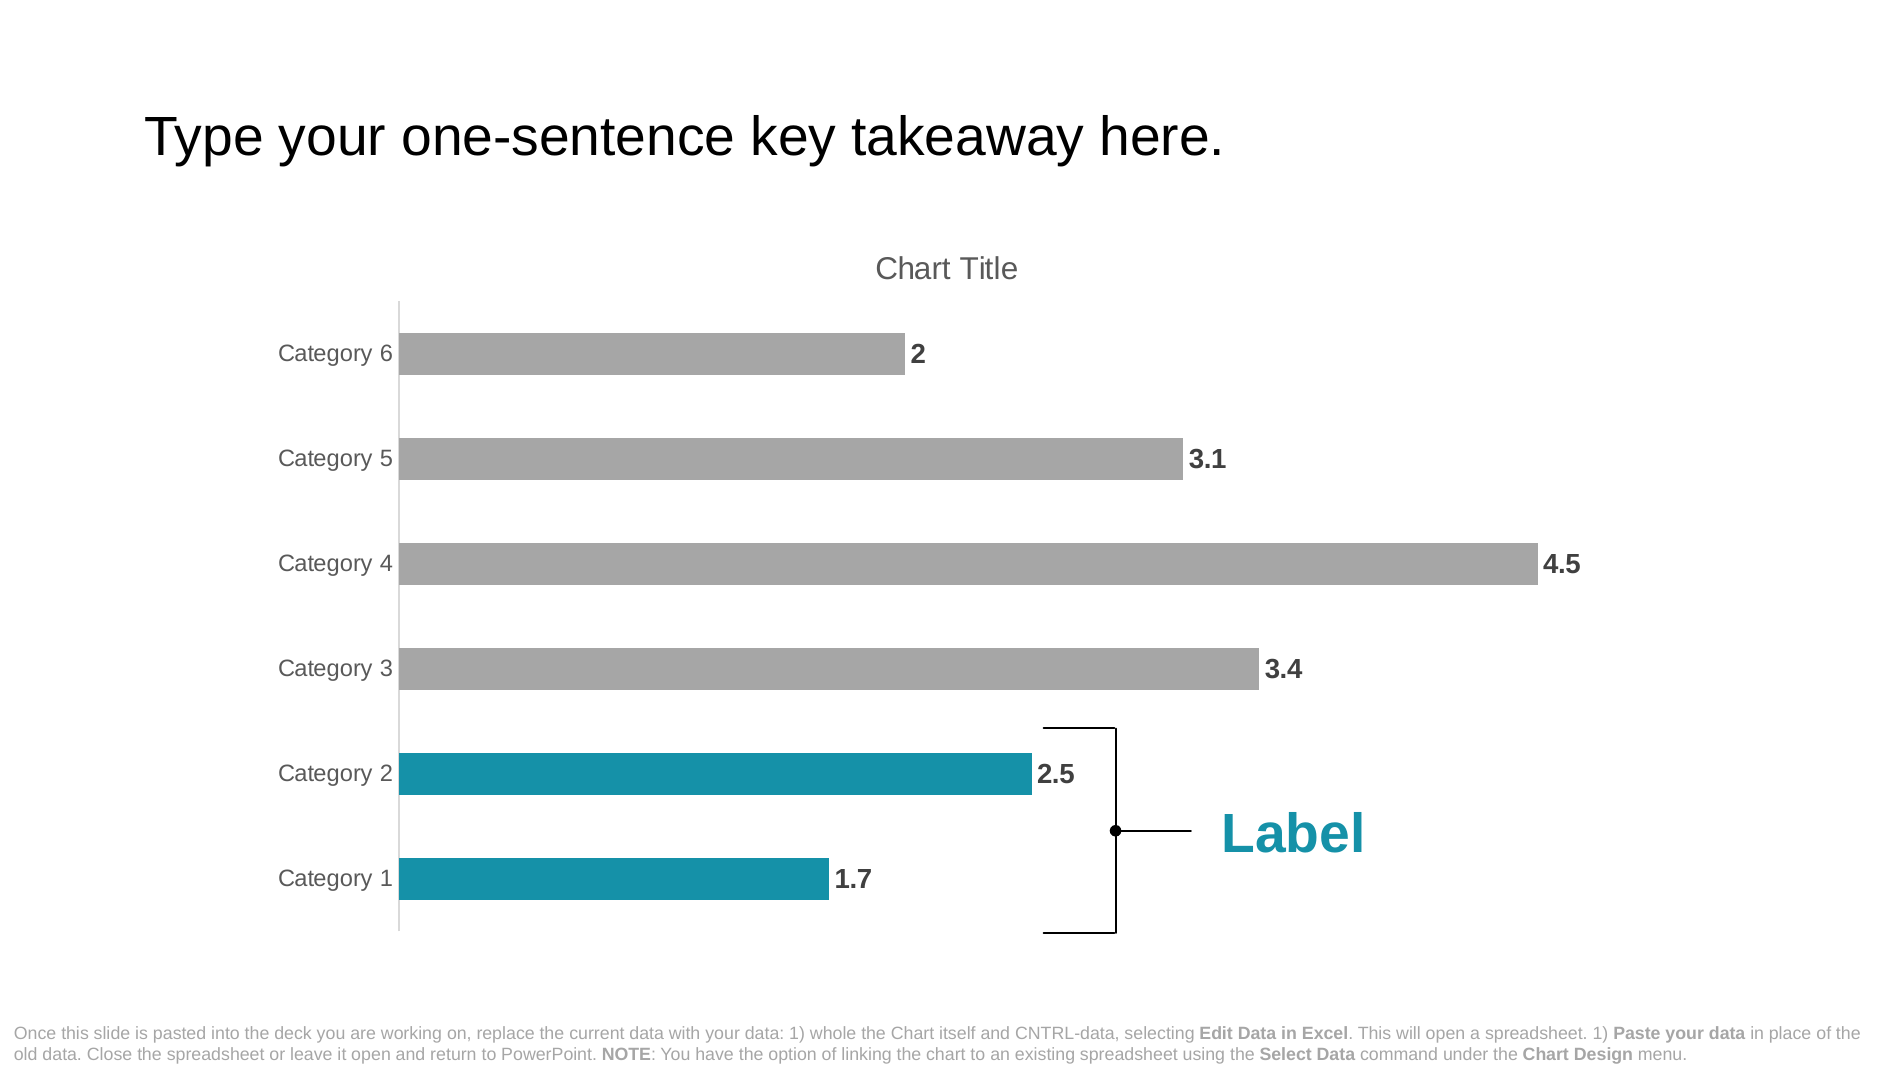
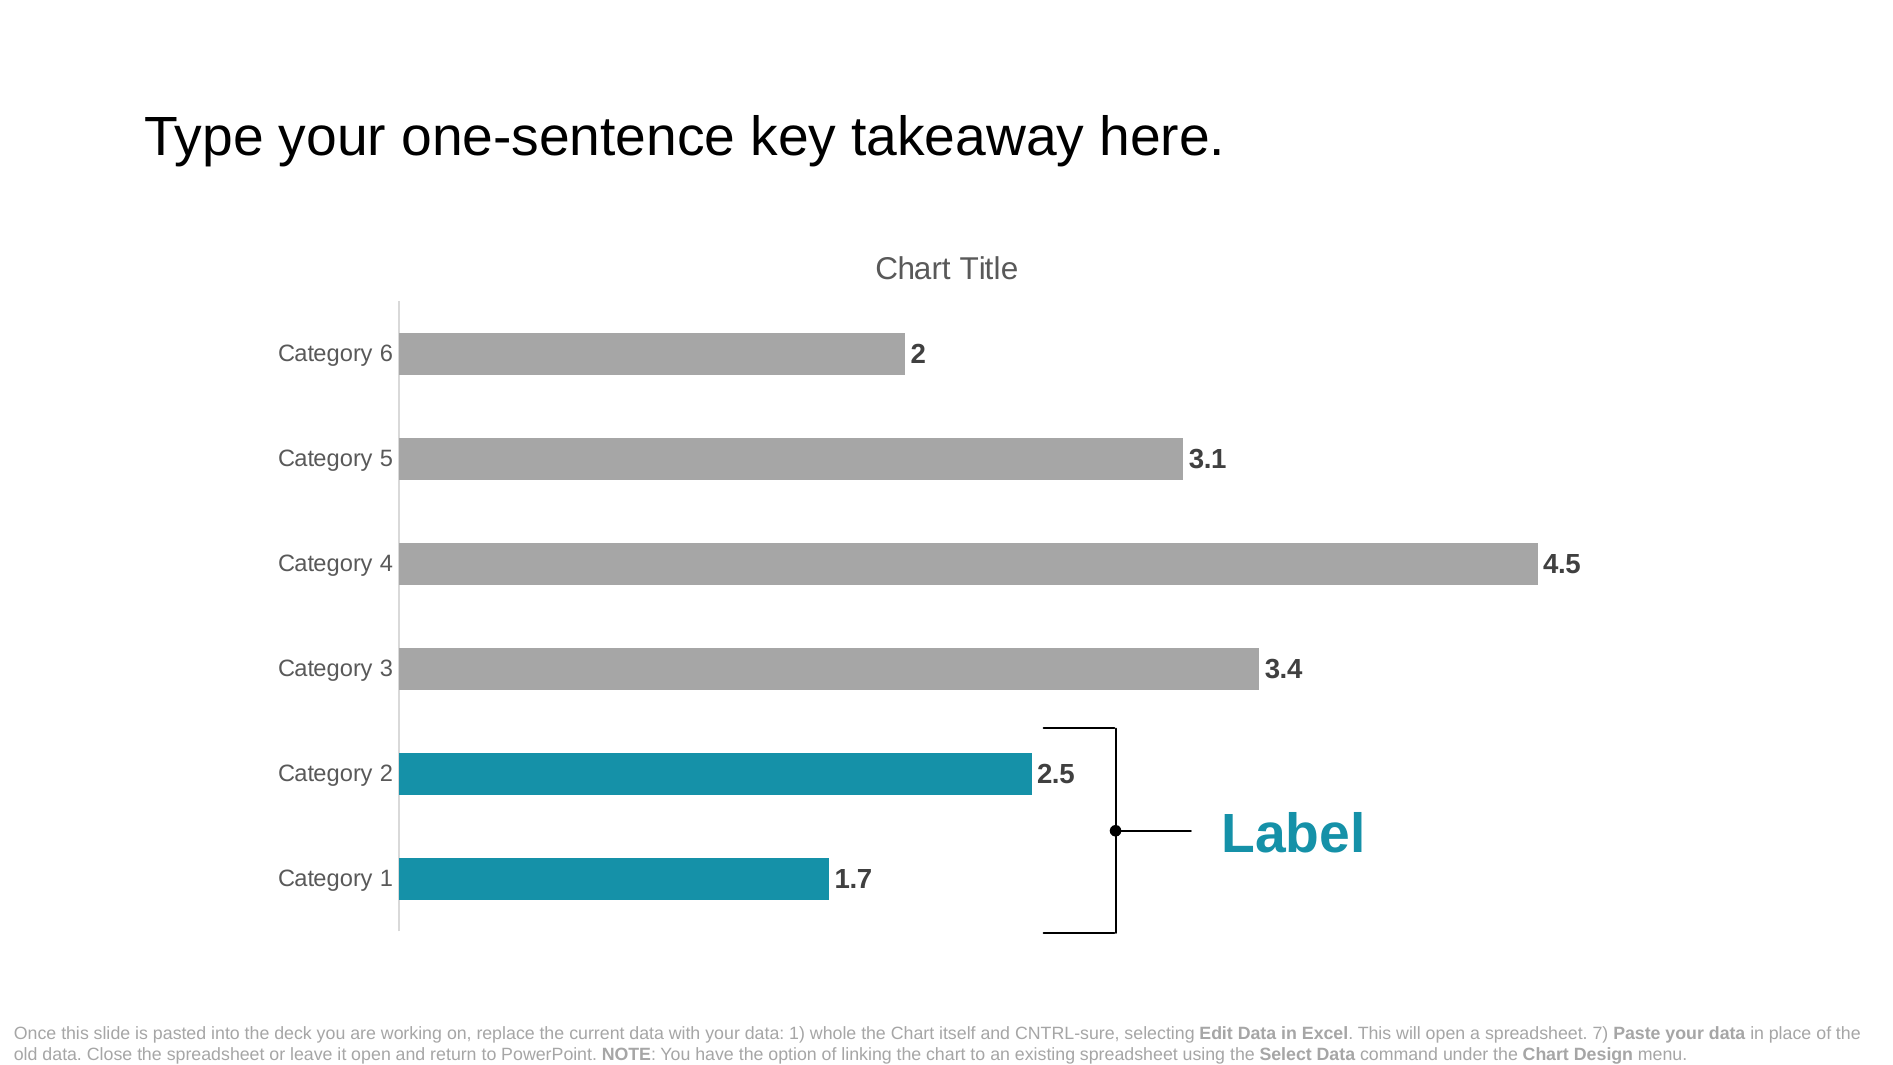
CNTRL-data: CNTRL-data -> CNTRL-sure (1067, 1033)
spreadsheet 1: 1 -> 7 (1600, 1033)
